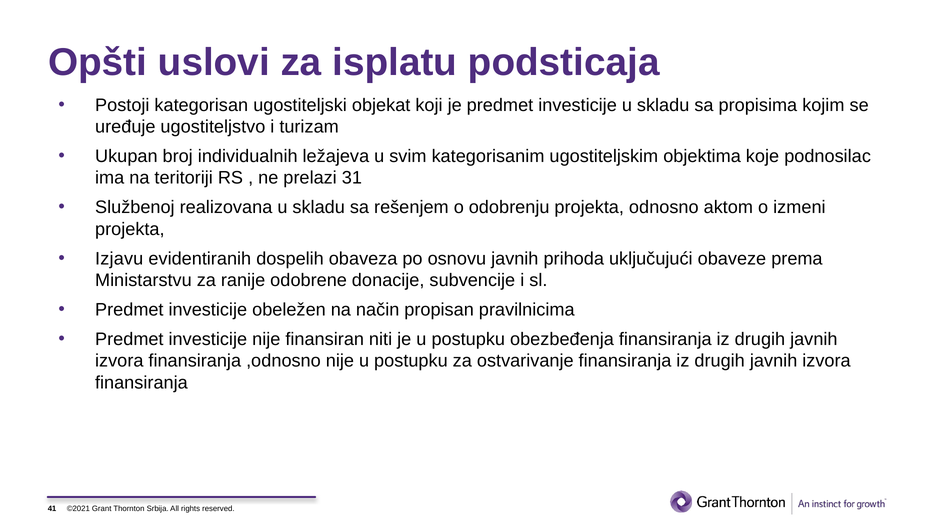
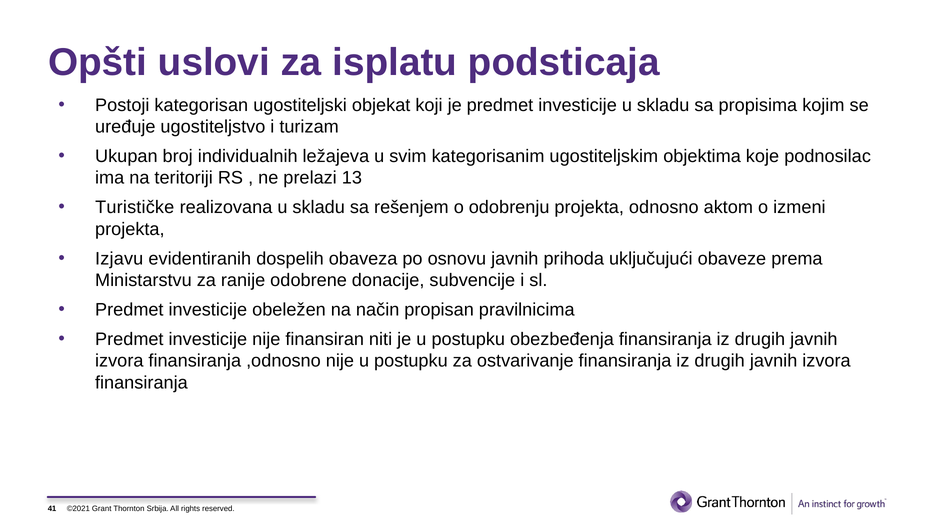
31: 31 -> 13 (352, 178)
Službenoj: Službenoj -> Turističke (135, 208)
